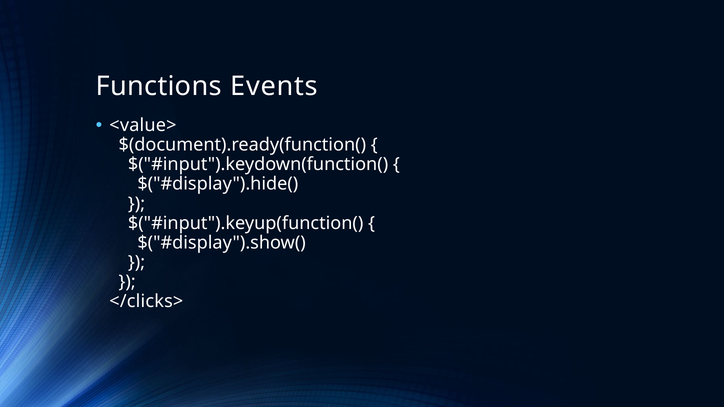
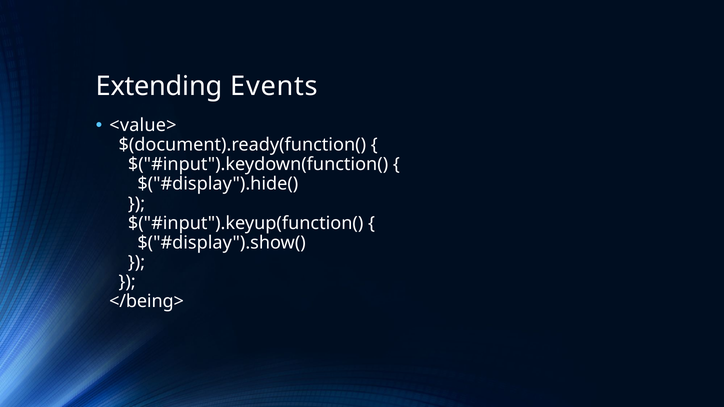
Functions: Functions -> Extending (159, 86)
</clicks>: </clicks> -> </being> (147, 301)
